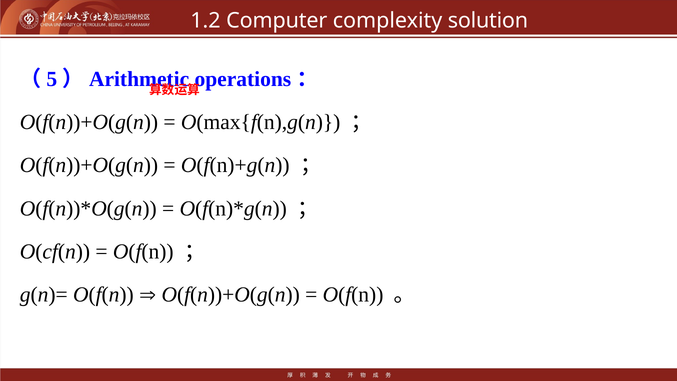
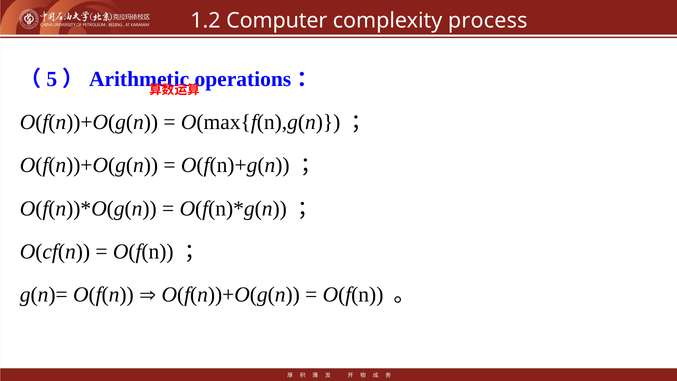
solution: solution -> process (488, 21)
